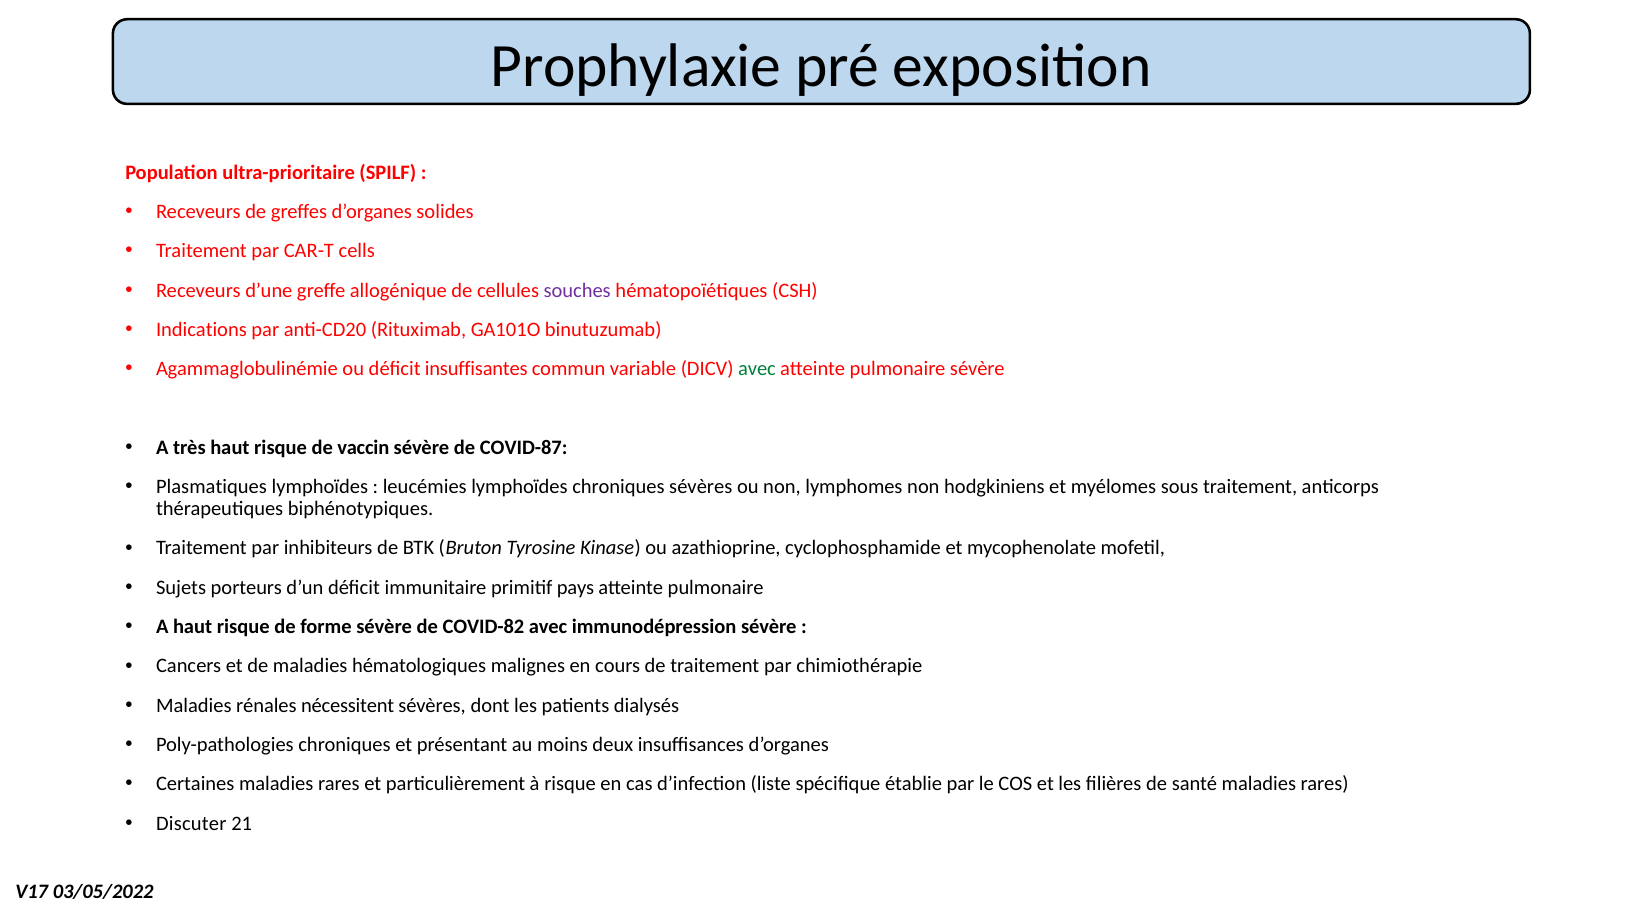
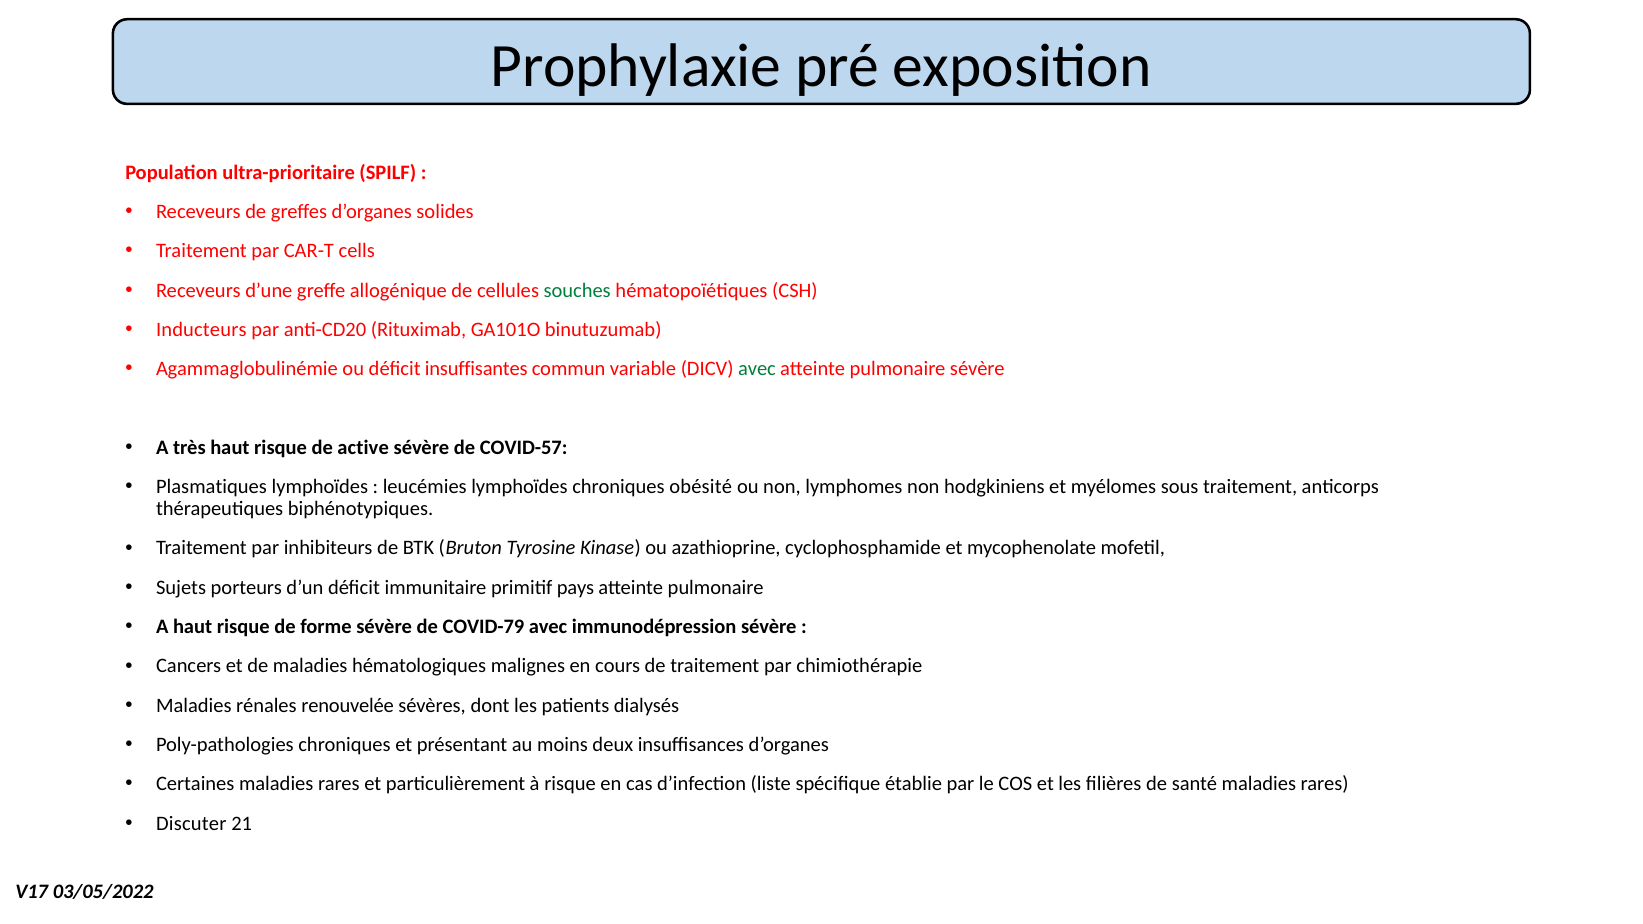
souches colour: purple -> green (577, 290)
Indications: Indications -> Inducteurs (201, 330)
vaccin: vaccin -> active (363, 448)
COVID-87: COVID-87 -> COVID-57 (524, 448)
chroniques sévères: sévères -> obésité (701, 487)
COVID-82: COVID-82 -> COVID-79 (483, 627)
nécessitent: nécessitent -> renouvelée (348, 706)
